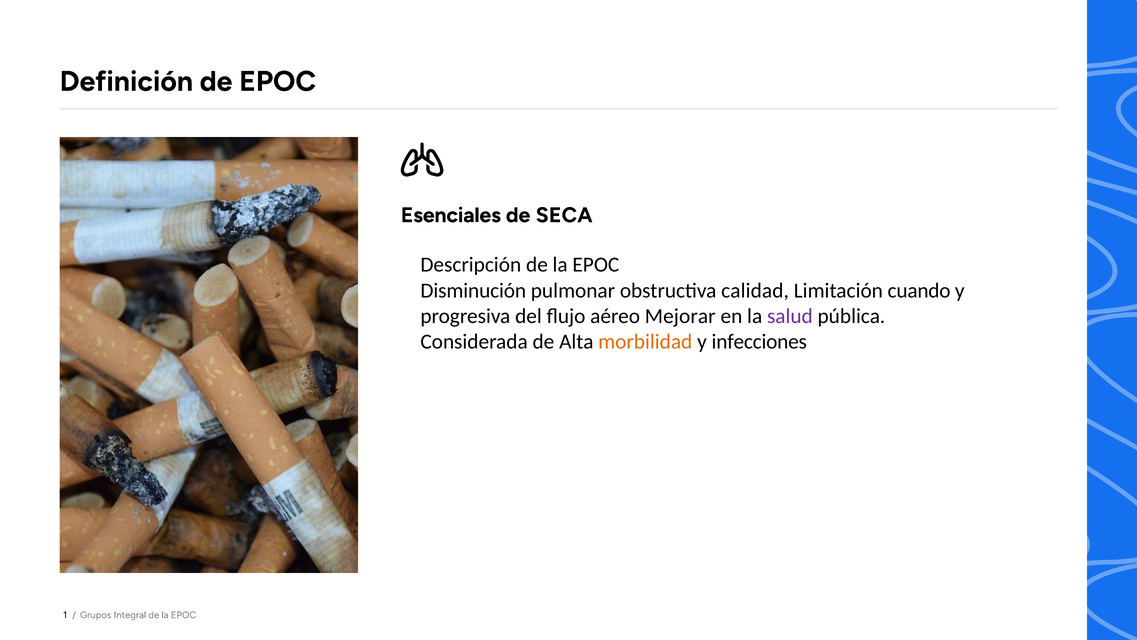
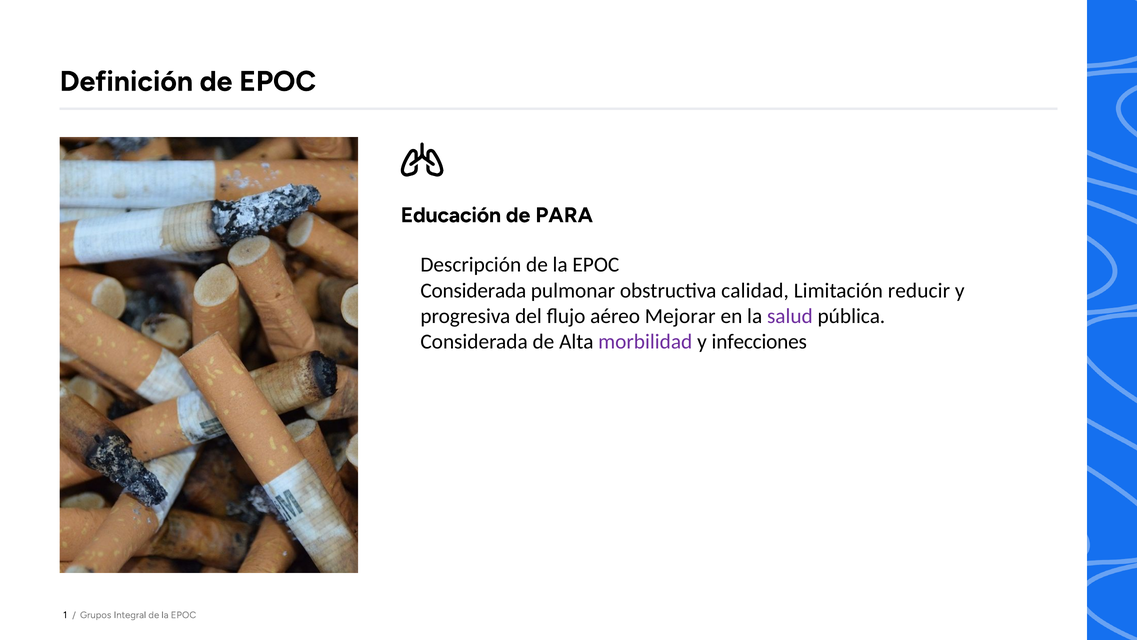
Esenciales: Esenciales -> Educación (451, 215)
SECA: SECA -> PARA (564, 215)
Disminución: Disminución -> Considerada (473, 290)
cuando: cuando -> reducir (919, 290)
morbilidad colour: orange -> purple (645, 341)
